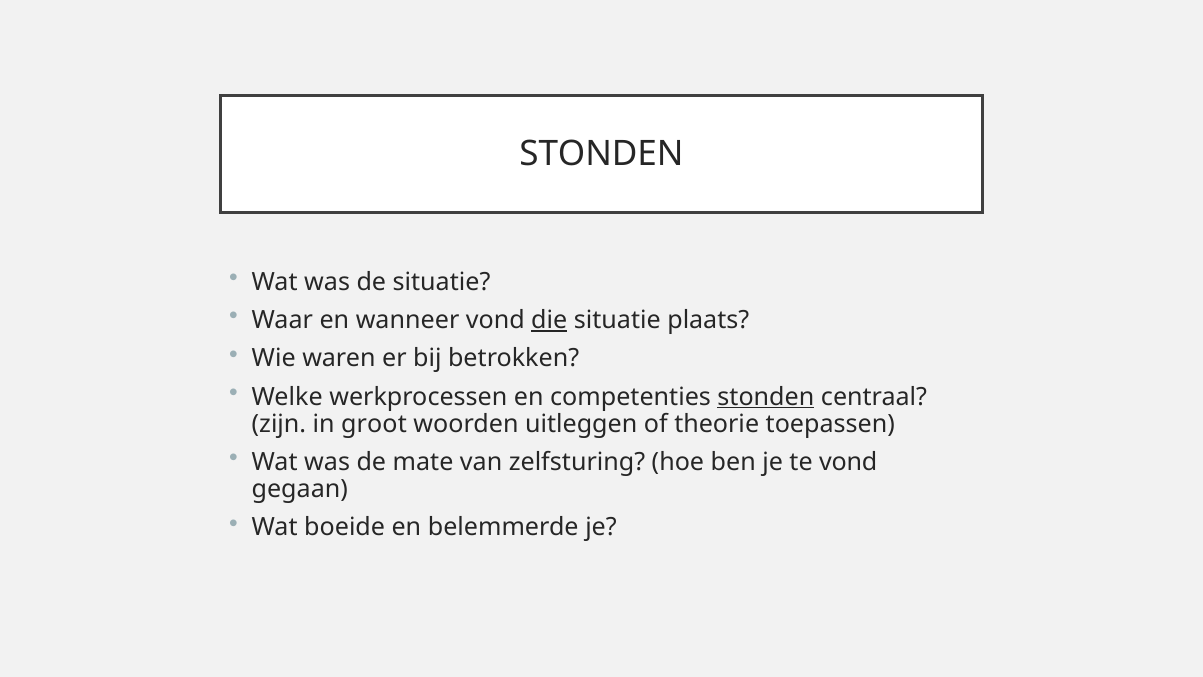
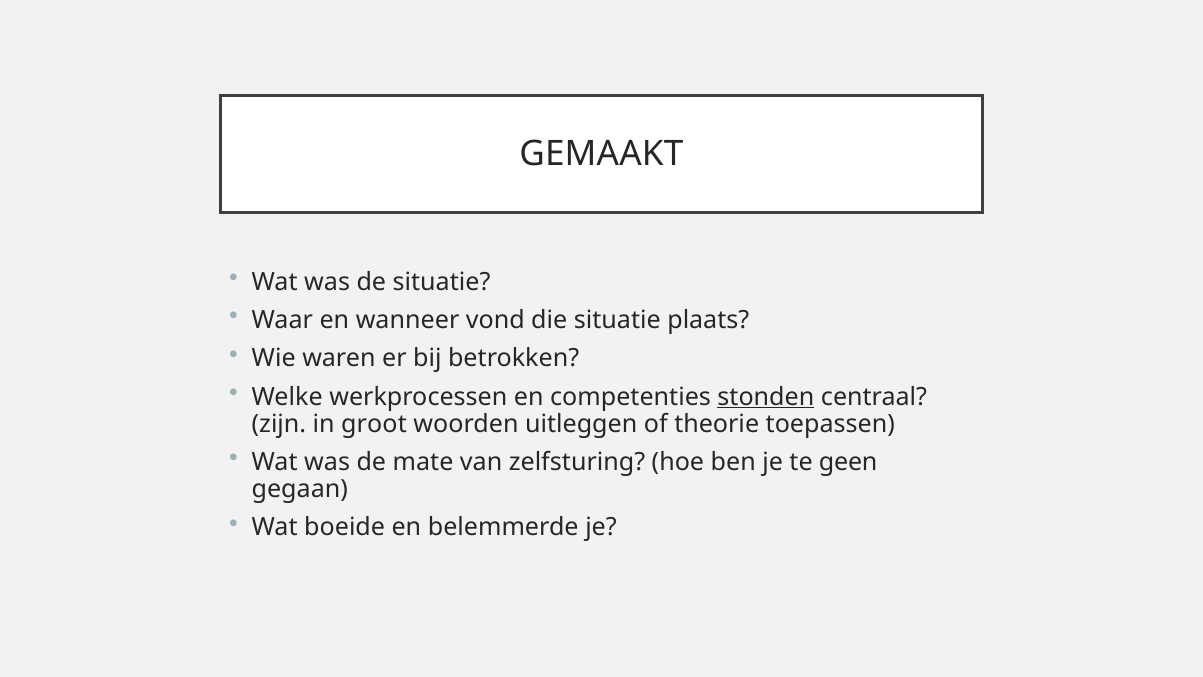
STONDEN: STONDEN -> GEMAAKT (601, 154)
die underline: present -> none (549, 320)
te vond: vond -> geen (848, 462)
